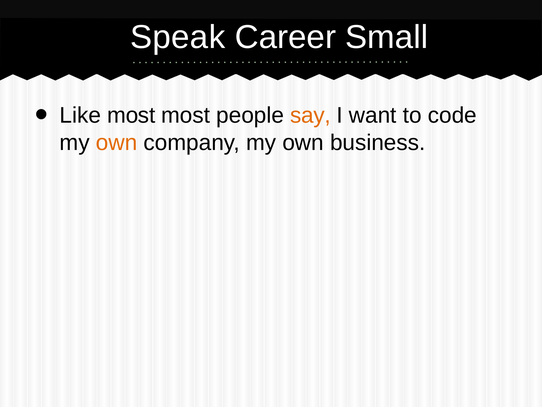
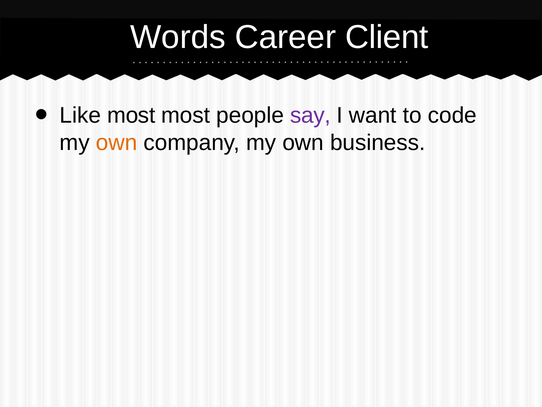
Speak: Speak -> Words (178, 37)
Small: Small -> Client (387, 37)
say colour: orange -> purple (310, 115)
